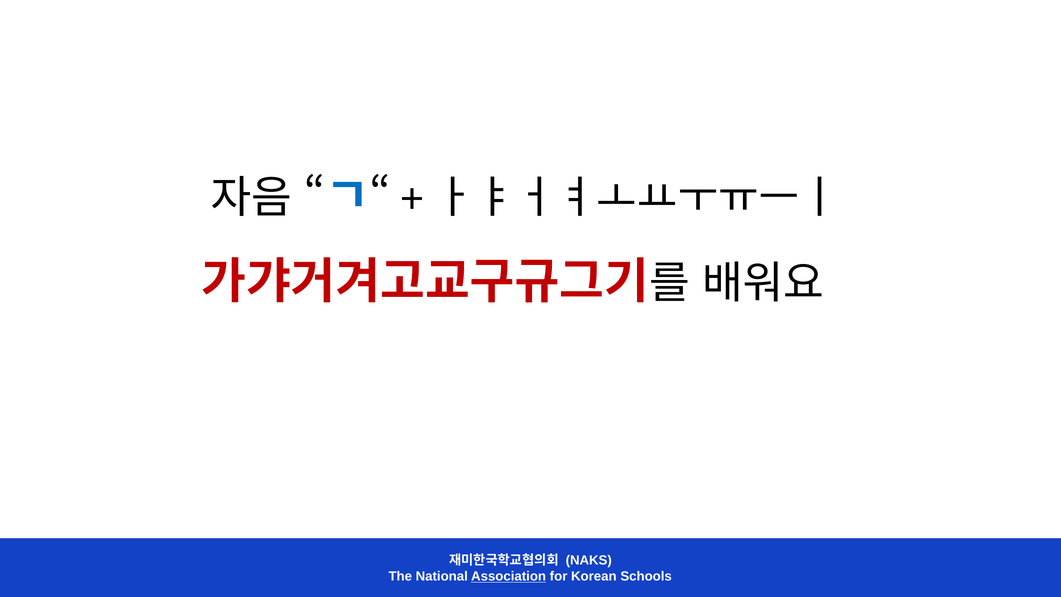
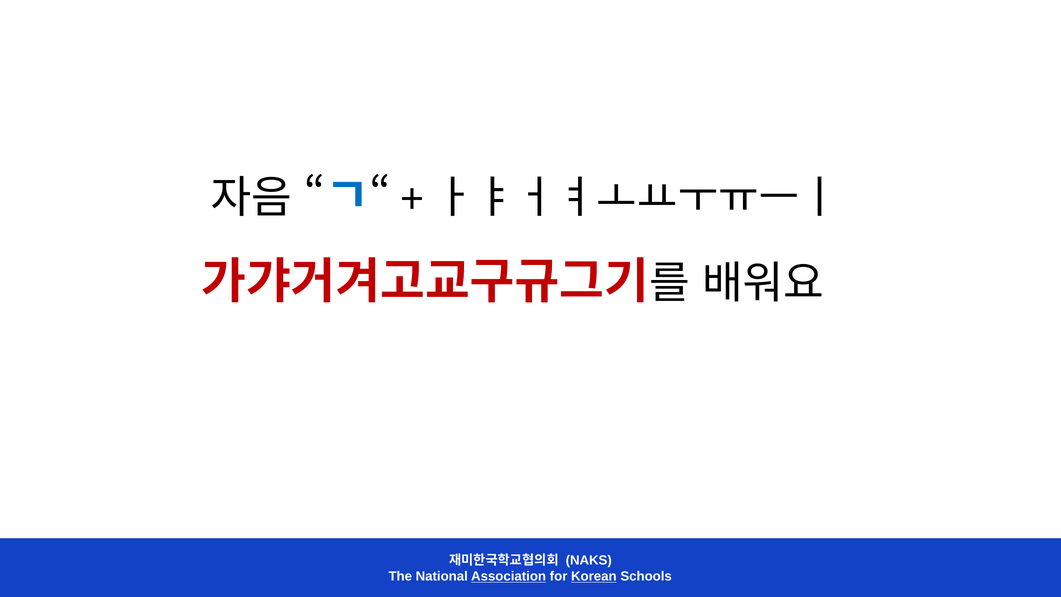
Korean underline: none -> present (594, 576)
